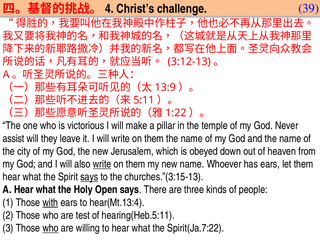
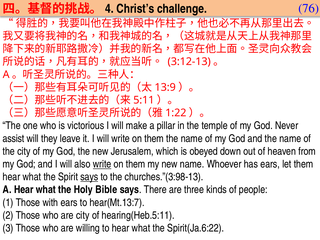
39: 39 -> 76 (309, 8)
churches.”(3:15-13: churches.”(3:15-13 -> churches.”(3:98-13 (164, 177)
Open: Open -> Bible (106, 190)
with underline: present -> none (50, 203)
hear(Mt.13:4: hear(Mt.13:4 -> hear(Mt.13:7 (117, 203)
are test: test -> city (83, 215)
who underline: present -> none (51, 228)
Spirit(Ja.7:22: Spirit(Ja.7:22 -> Spirit(Ja.6:22 (196, 228)
